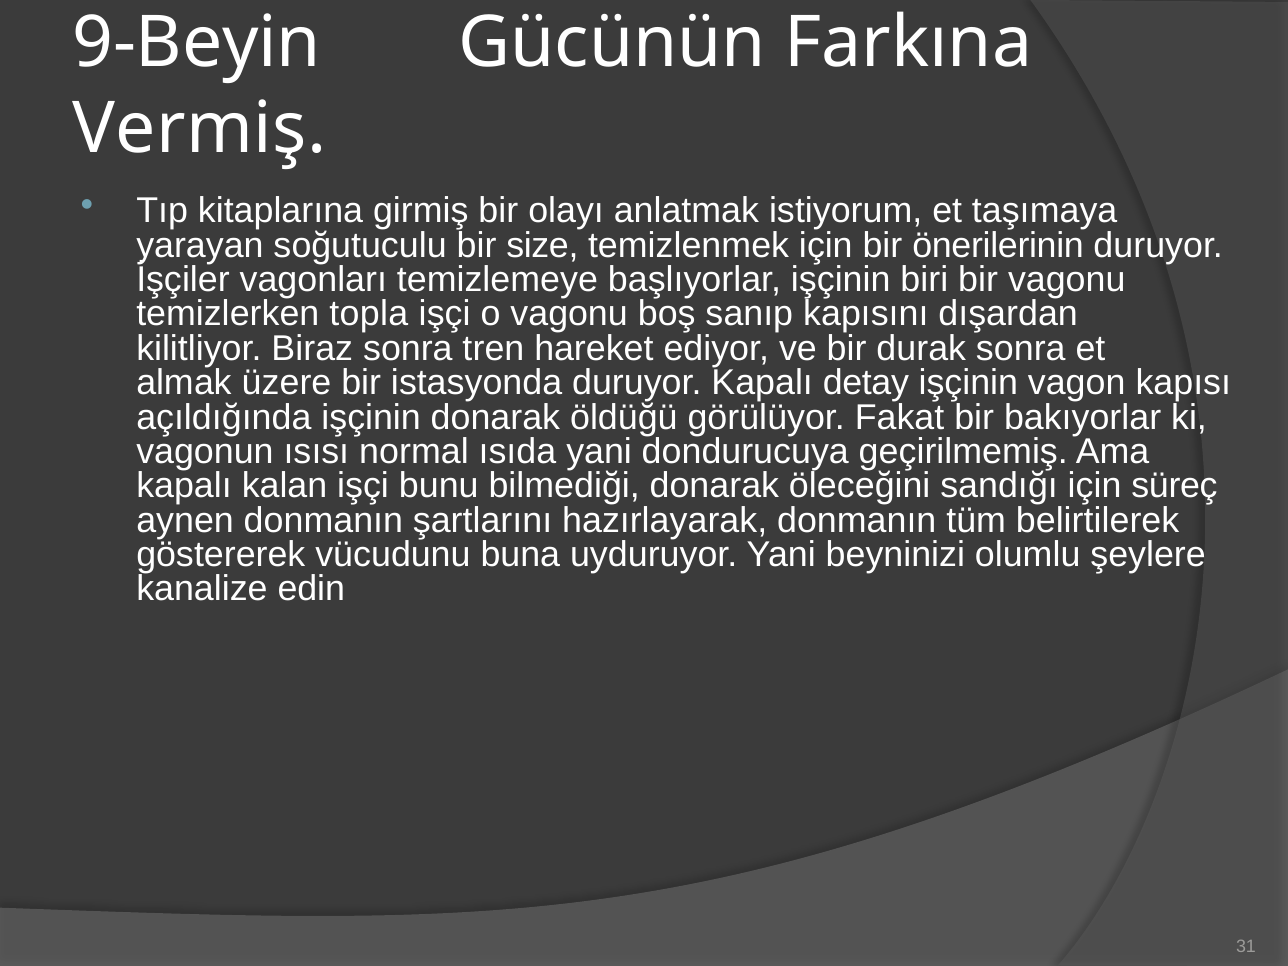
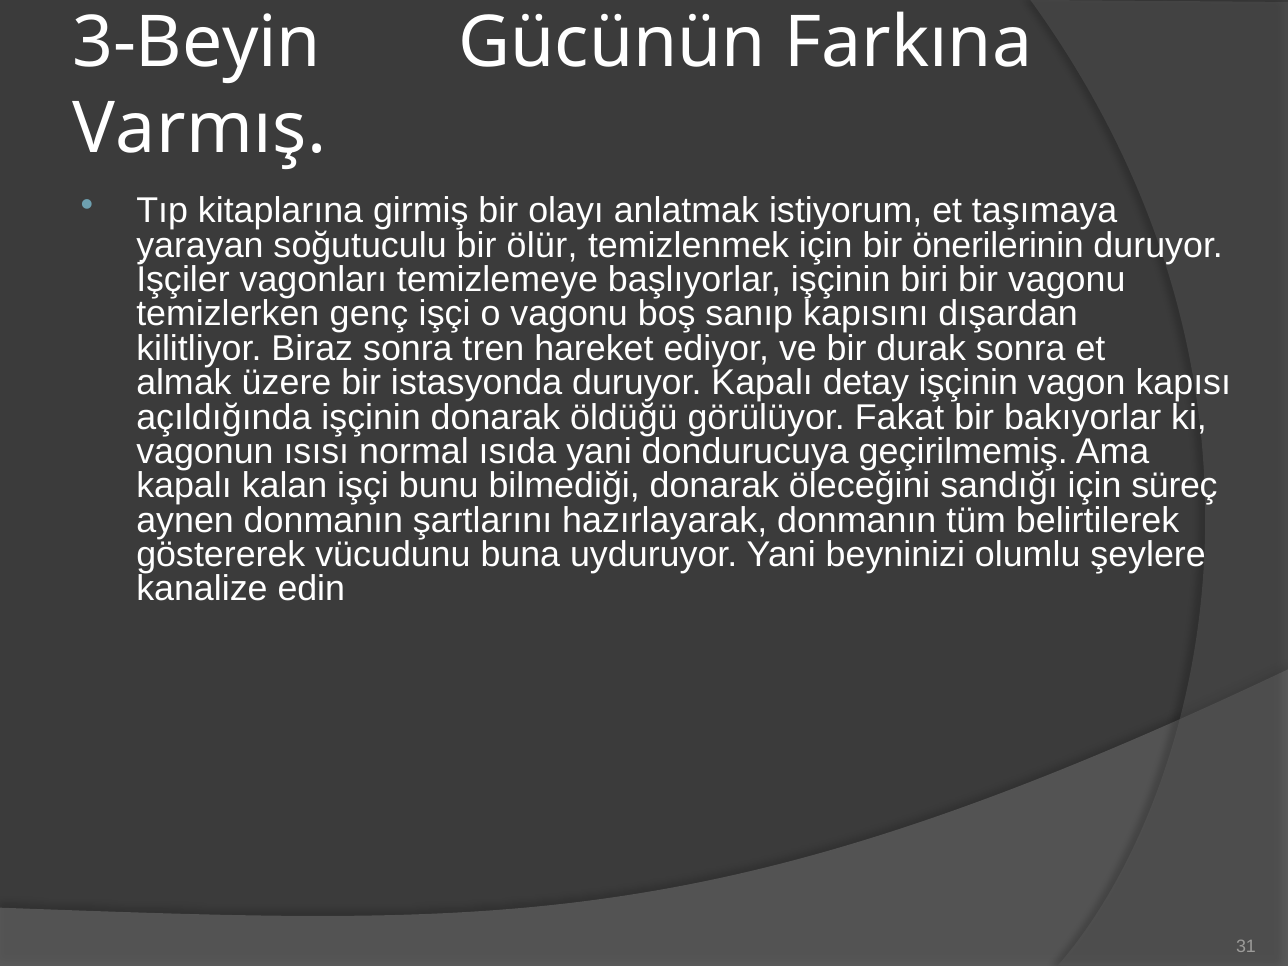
9-Beyin: 9-Beyin -> 3-Beyin (197, 43)
Vermiş: Vermiş -> Varmış (200, 128)
size: size -> ölür (542, 245)
topla: topla -> genç (369, 314)
